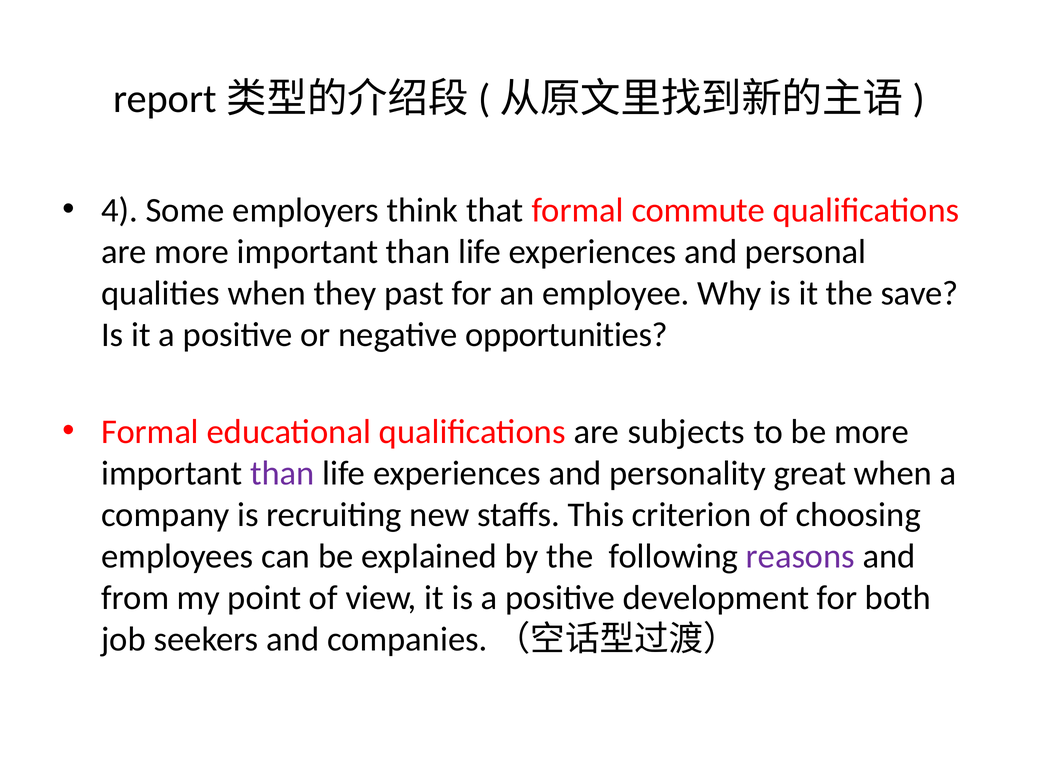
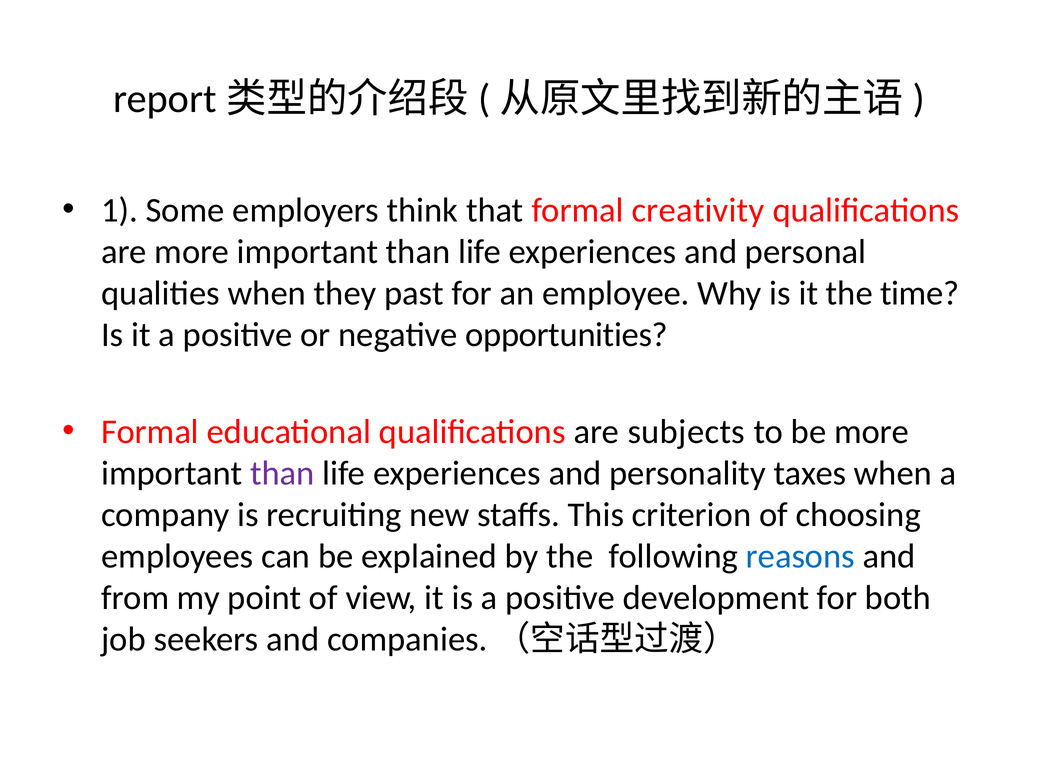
4: 4 -> 1 (120, 210)
commute: commute -> creativity (698, 210)
save: save -> time (920, 293)
great: great -> taxes (810, 473)
reasons colour: purple -> blue (800, 556)
